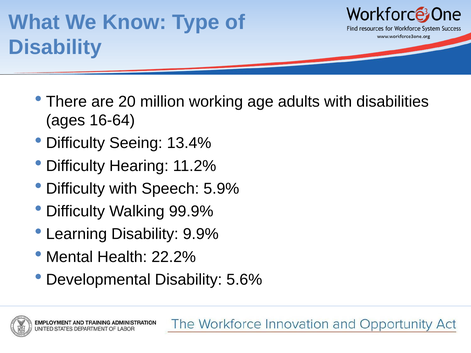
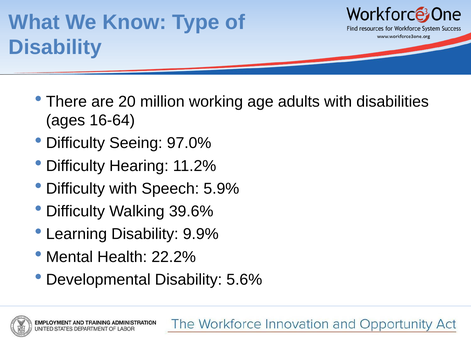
13.4%: 13.4% -> 97.0% (189, 143)
99.9%: 99.9% -> 39.6% (191, 212)
